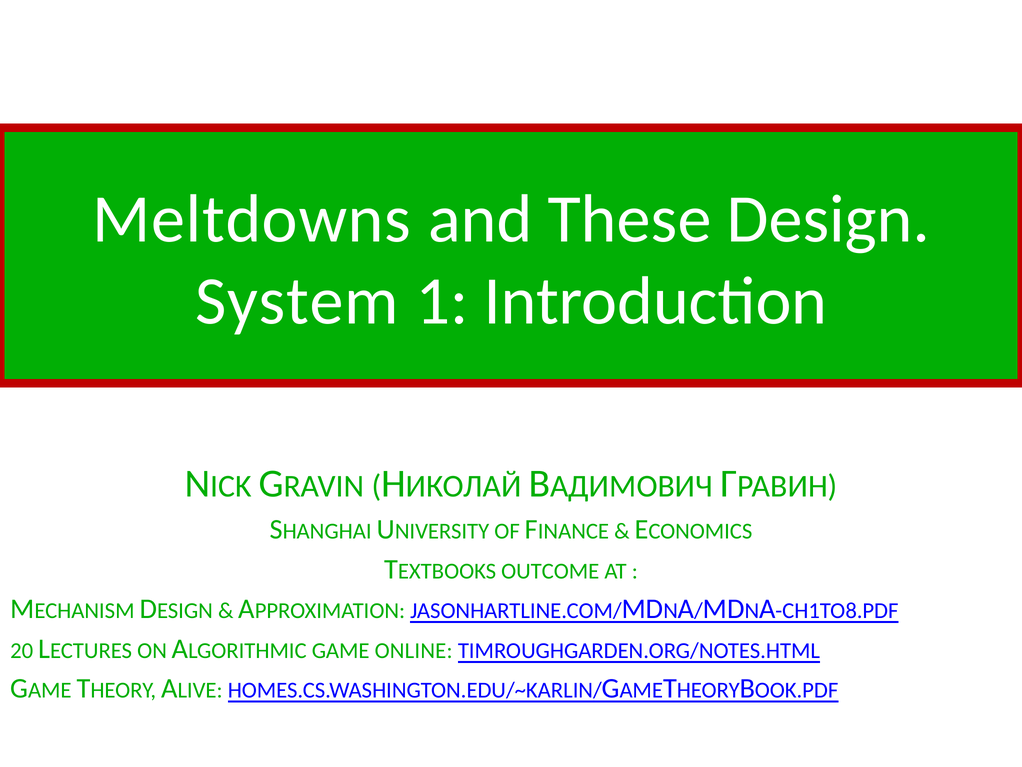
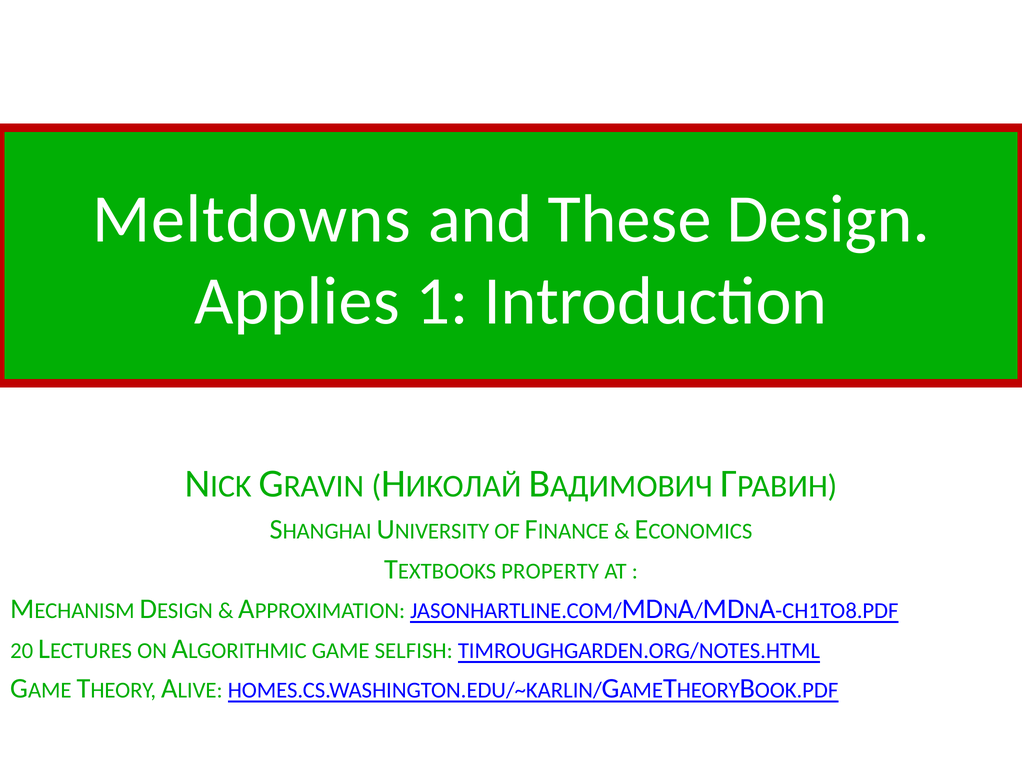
System: System -> Applies (297, 301)
OUTCOME: OUTCOME -> PROPERTY (550, 571)
ONLINE: ONLINE -> SELFISH (414, 650)
